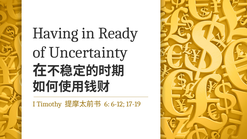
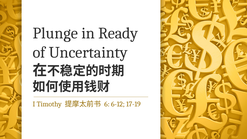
Having: Having -> Plunge (55, 33)
